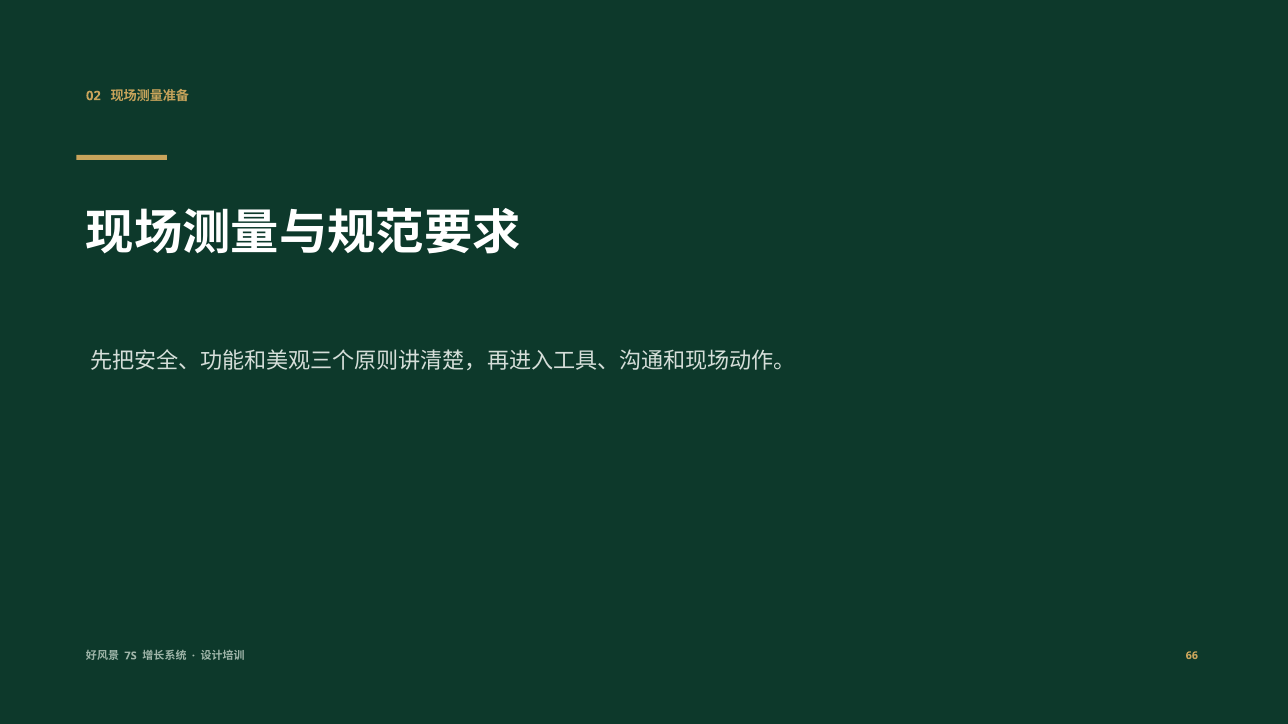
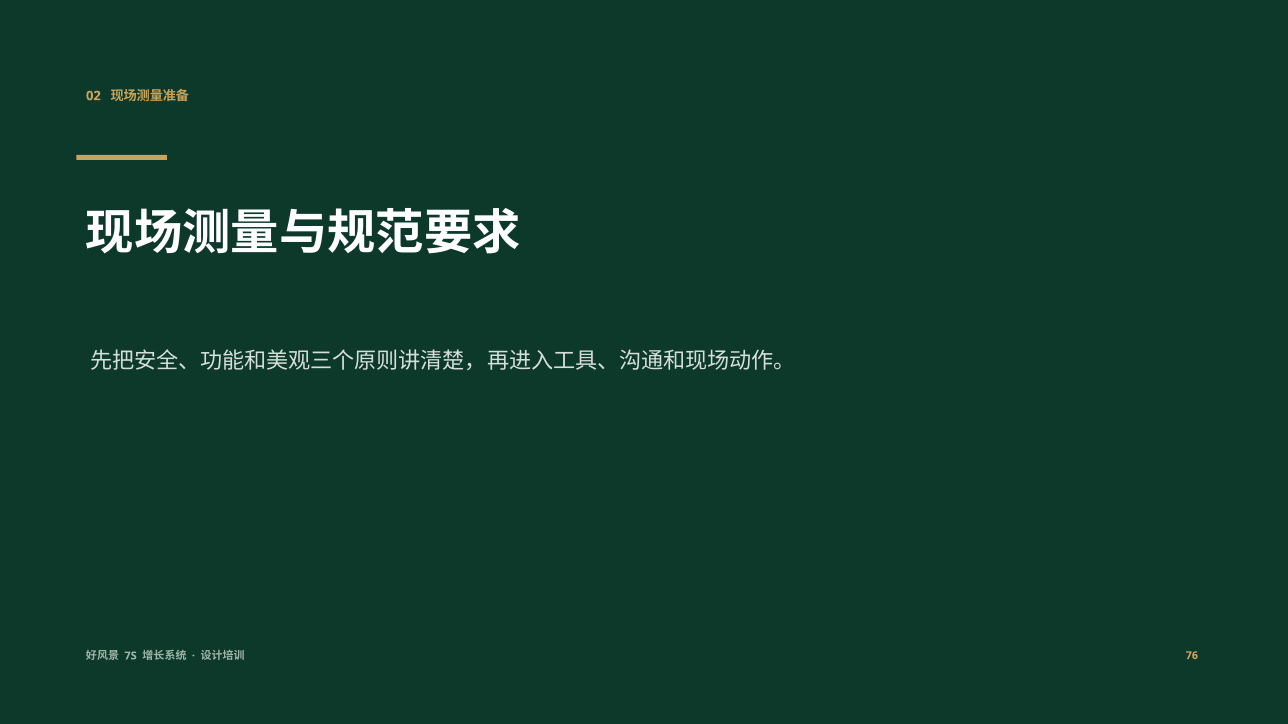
66: 66 -> 76 (1192, 656)
